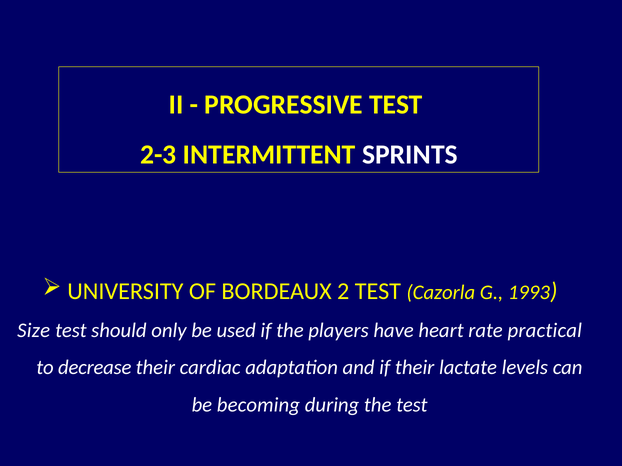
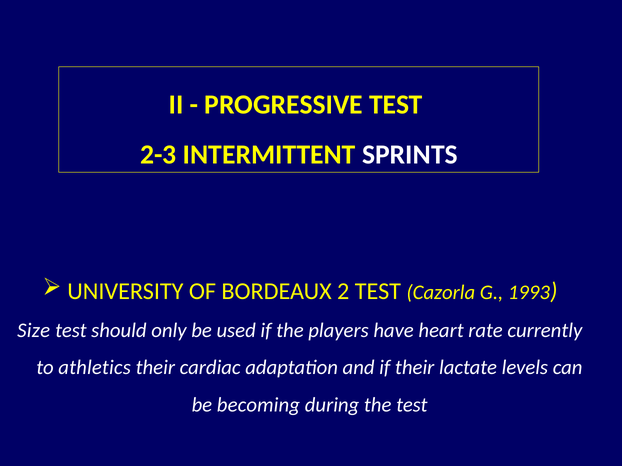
practical: practical -> currently (545, 331)
decrease: decrease -> athletics (95, 368)
